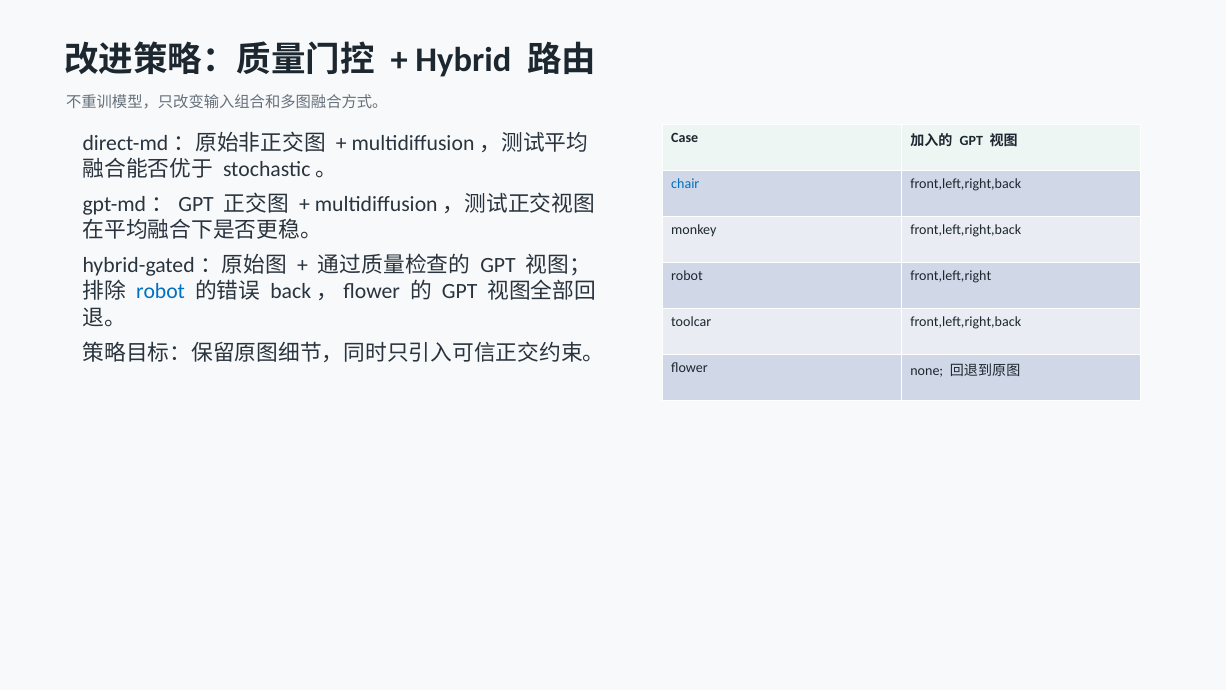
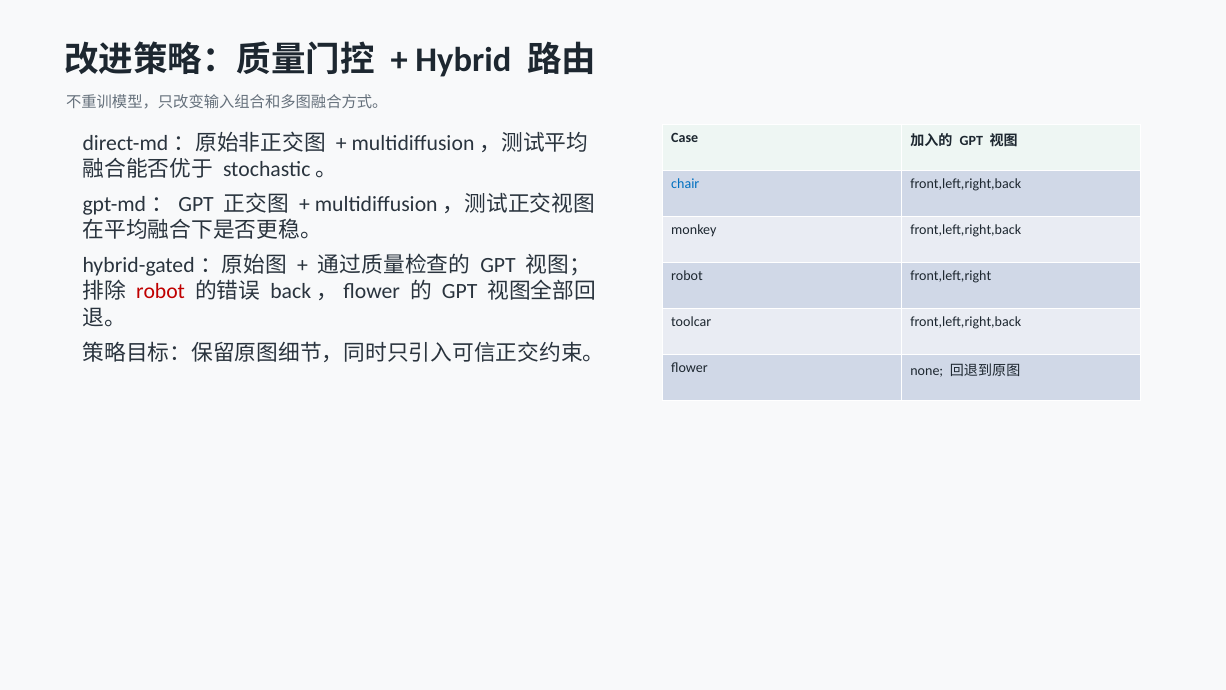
robot colour: blue -> red (161, 292)
